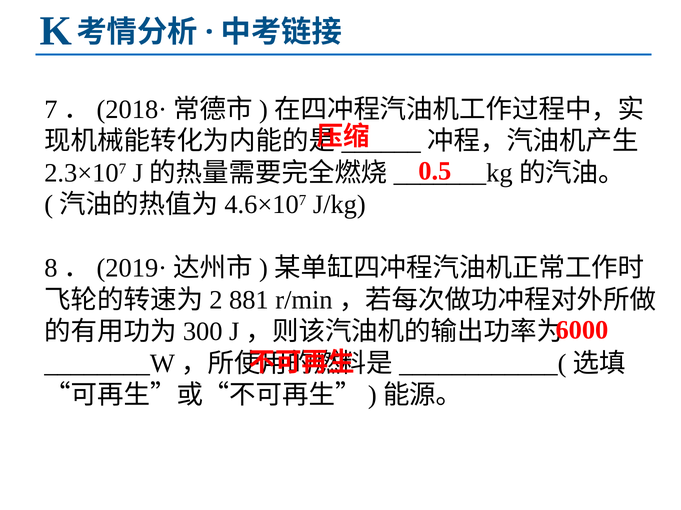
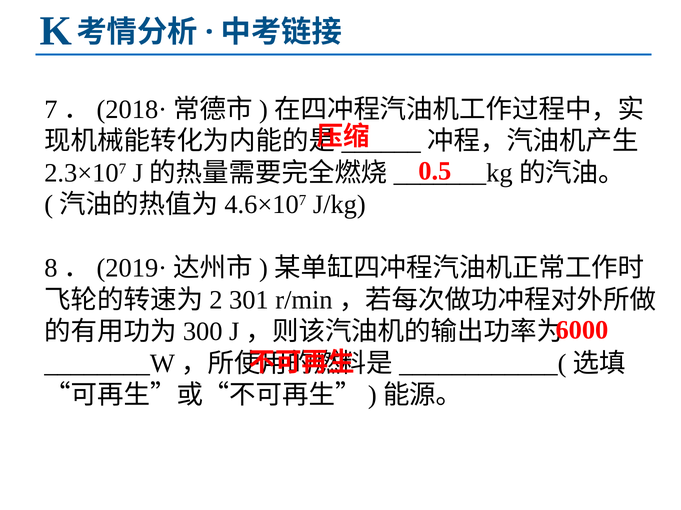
881: 881 -> 301 (249, 300)
